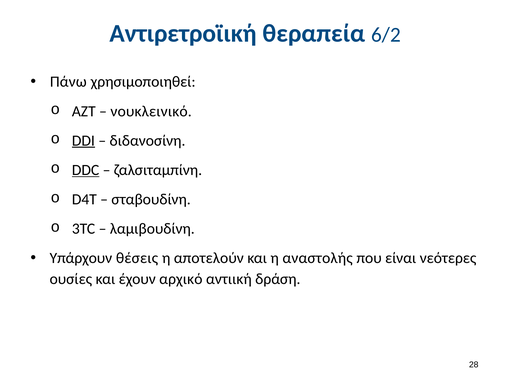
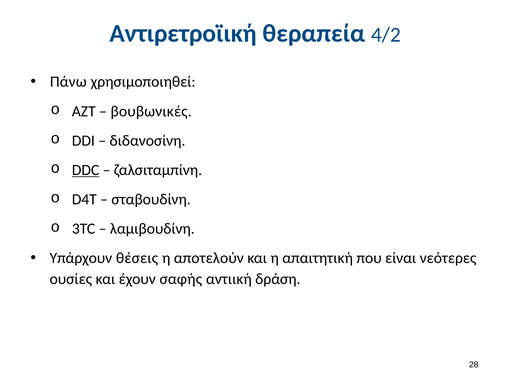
6/2: 6/2 -> 4/2 (386, 35)
νουκλεινικό: νουκλεινικό -> βουβωνικές (151, 111)
DDI underline: present -> none (83, 141)
αναστολής: αναστολής -> απαιτητική (318, 258)
αρχικό: αρχικό -> σαφής (181, 279)
